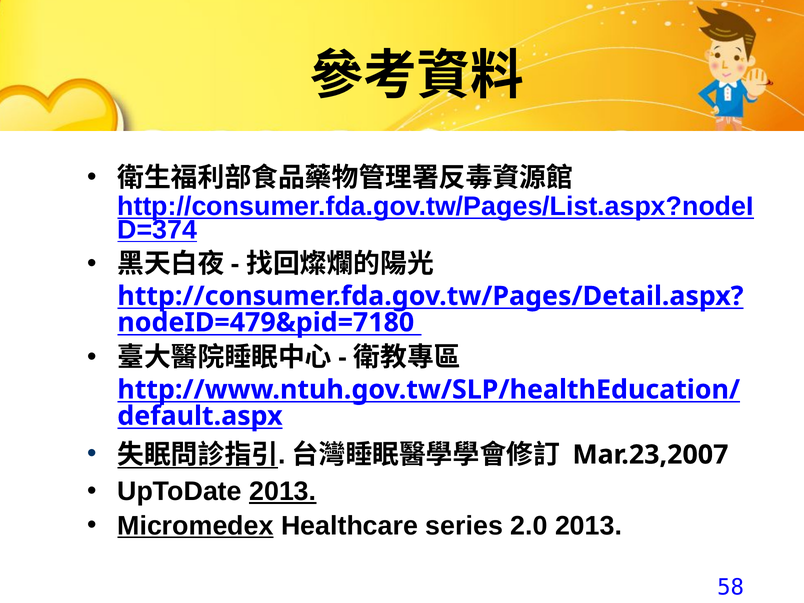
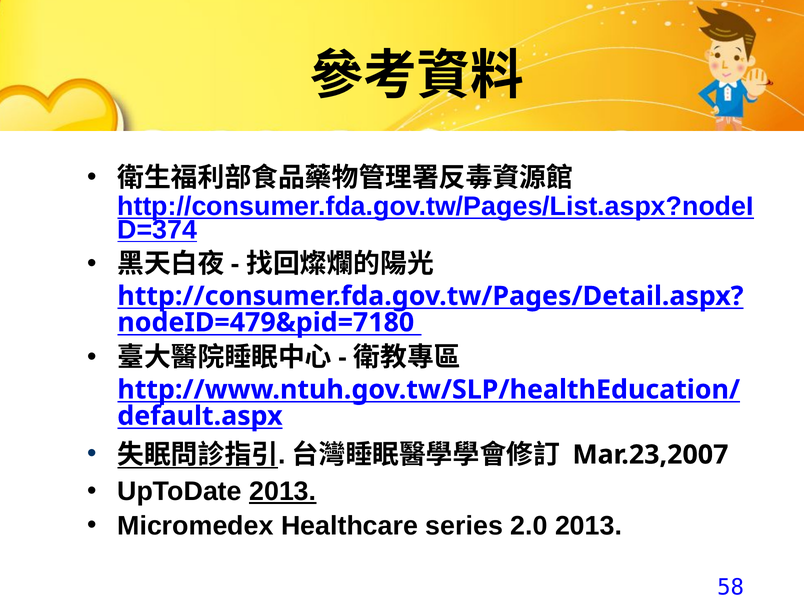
Micromedex underline: present -> none (195, 526)
